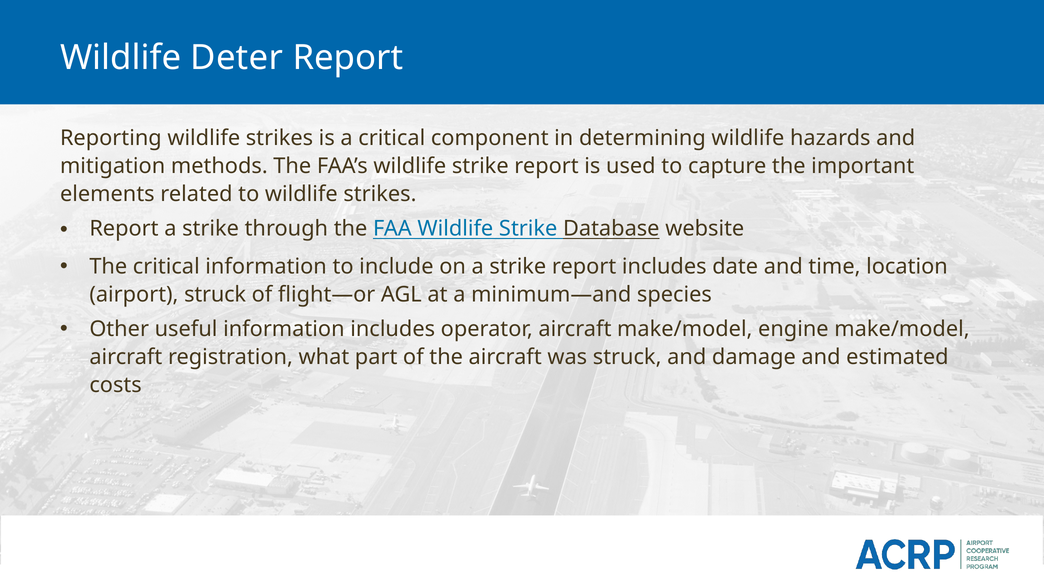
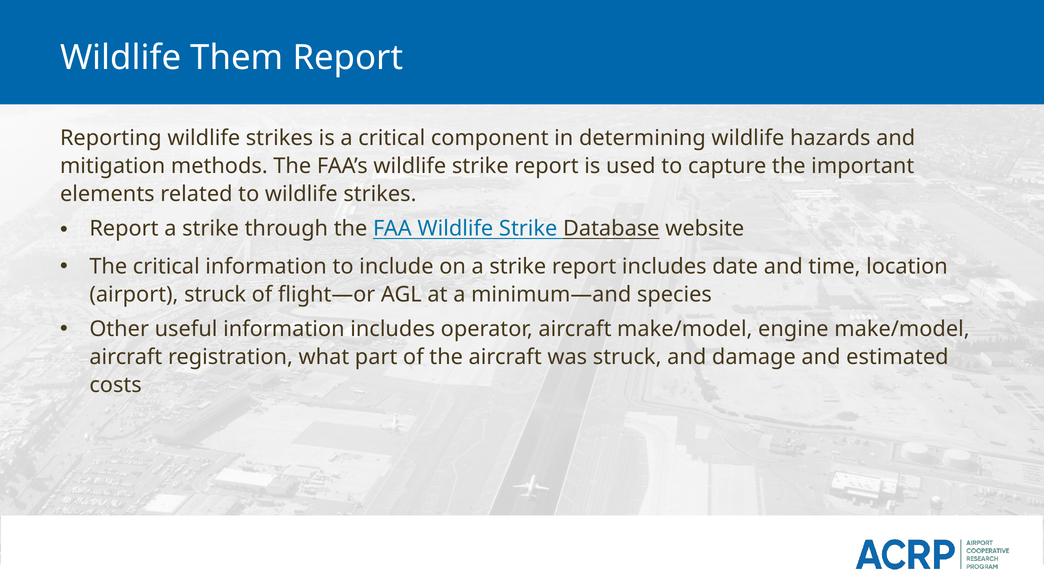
Deter: Deter -> Them (237, 58)
